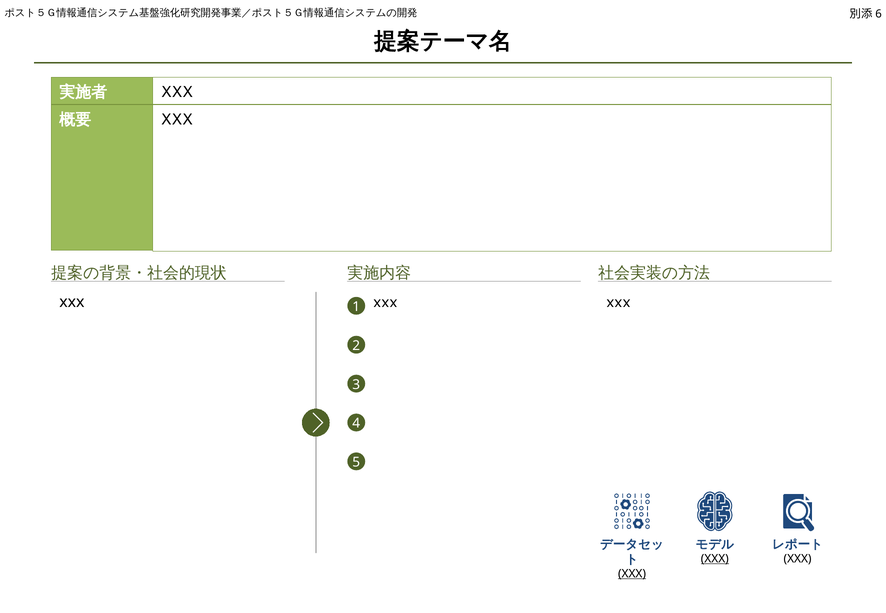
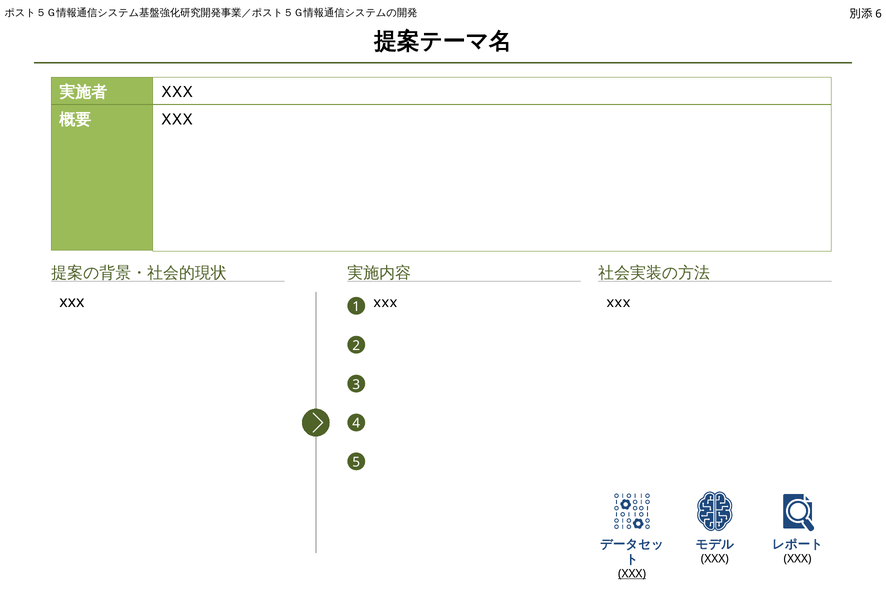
XXX underline: present -> none (715, 559)
